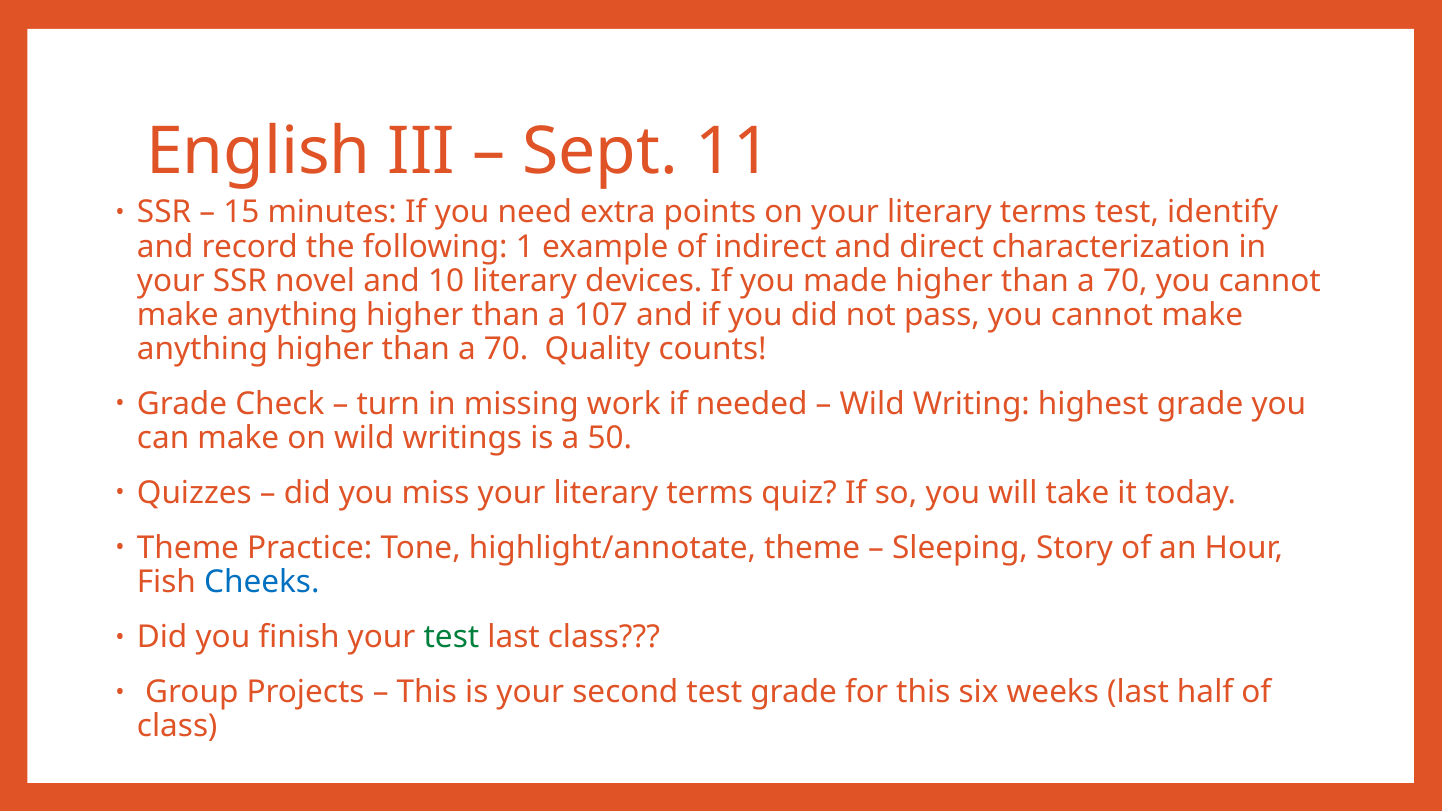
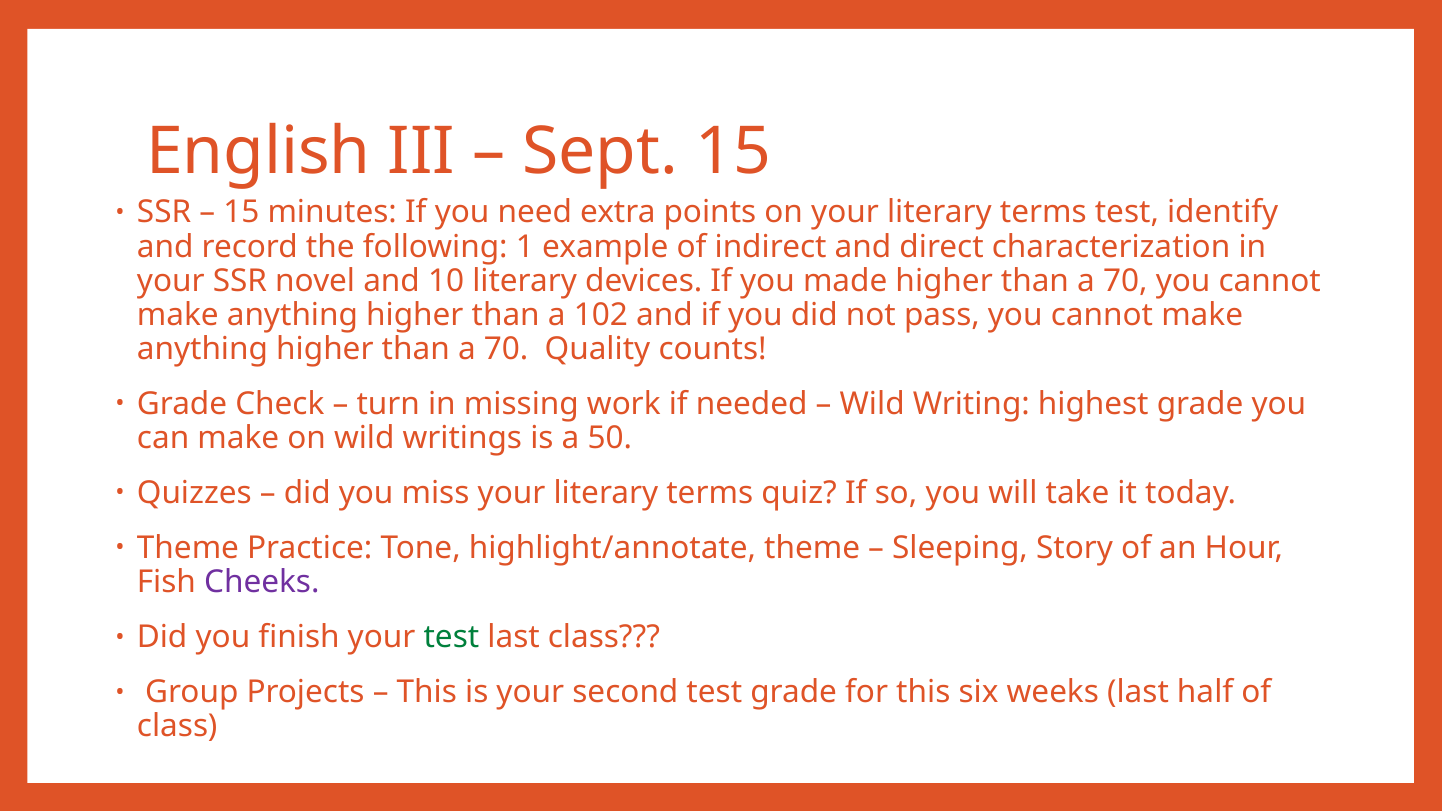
Sept 11: 11 -> 15 (733, 152)
107: 107 -> 102 (601, 315)
Cheeks colour: blue -> purple (262, 582)
